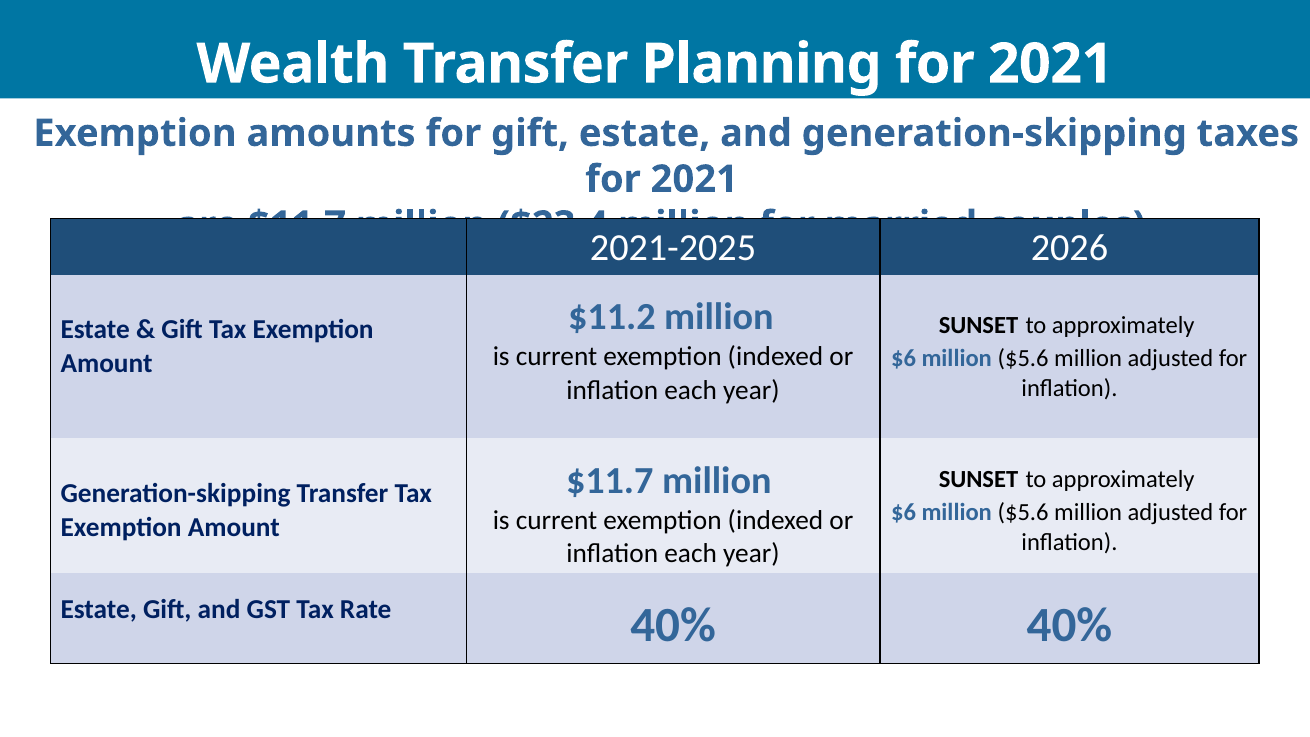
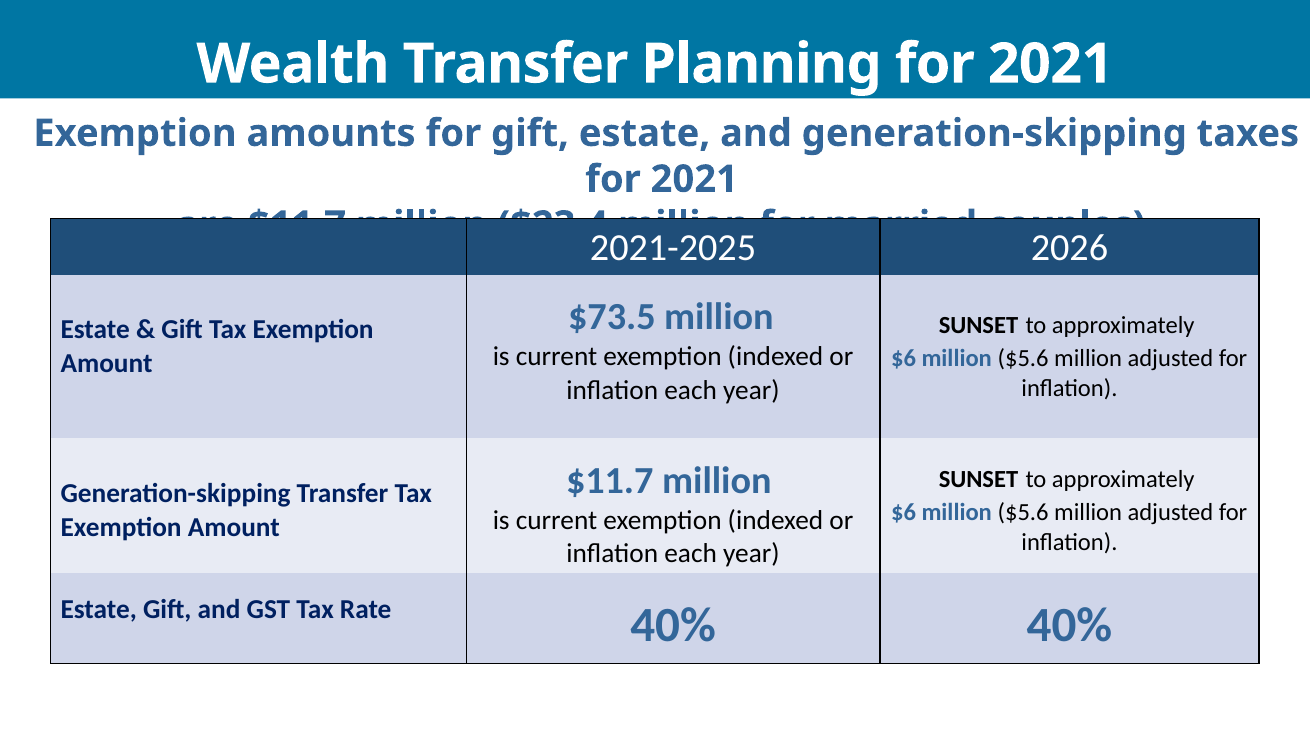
$11.2: $11.2 -> $73.5 (612, 317)
